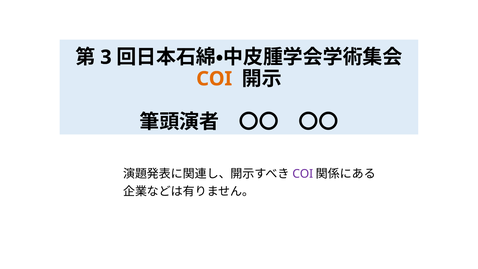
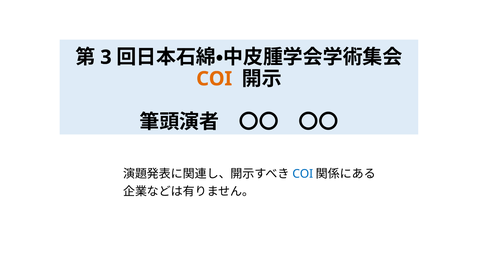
COI colour: purple -> blue (303, 174)
